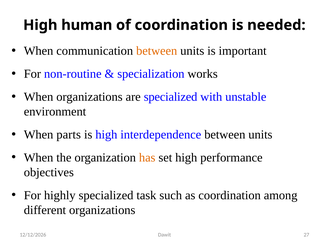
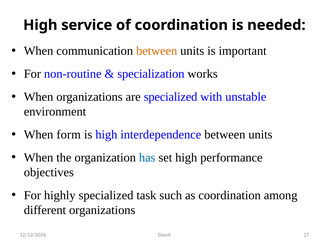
human: human -> service (87, 25)
parts: parts -> form (69, 135)
has colour: orange -> blue (147, 158)
